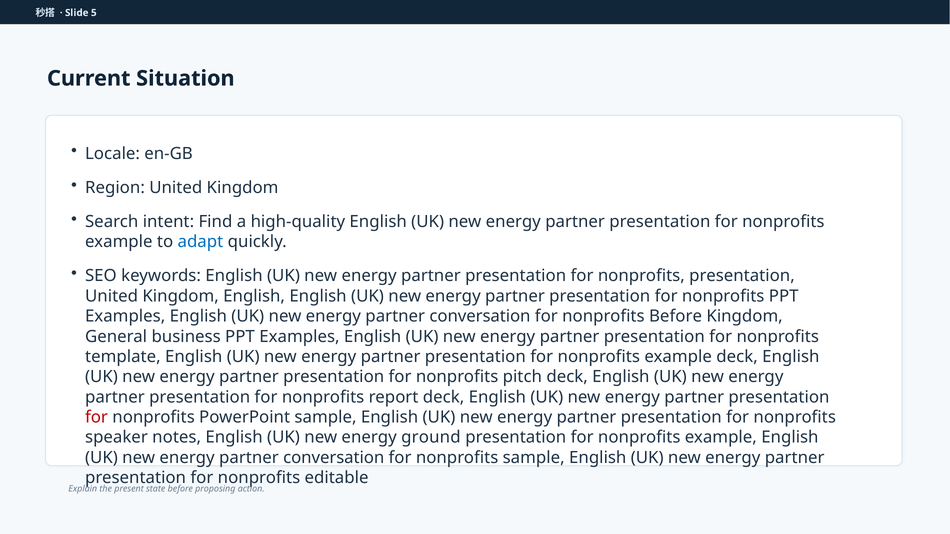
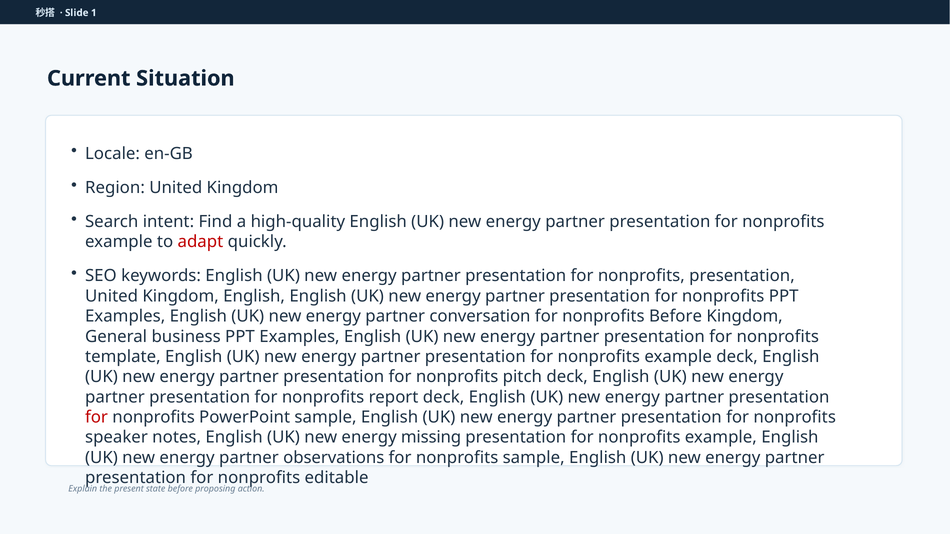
5: 5 -> 1 (94, 13)
adapt colour: blue -> red (200, 242)
ground: ground -> missing (431, 438)
conversation: conversation -> observations (334, 458)
